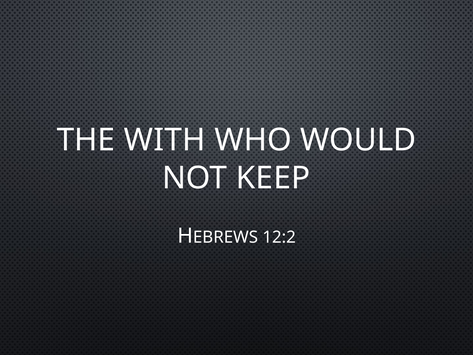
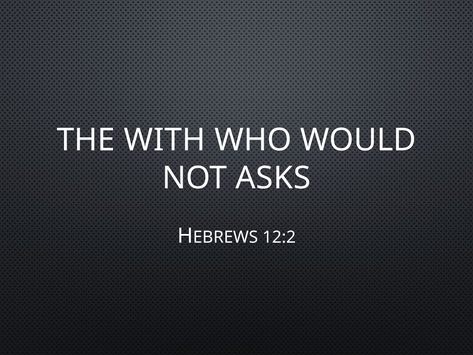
KEEP: KEEP -> ASKS (273, 178)
